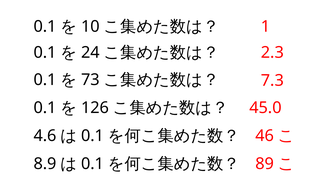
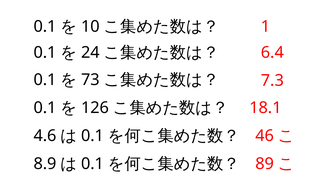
2.3: 2.3 -> 6.4 (272, 53)
45.0: 45.0 -> 18.1 (265, 108)
